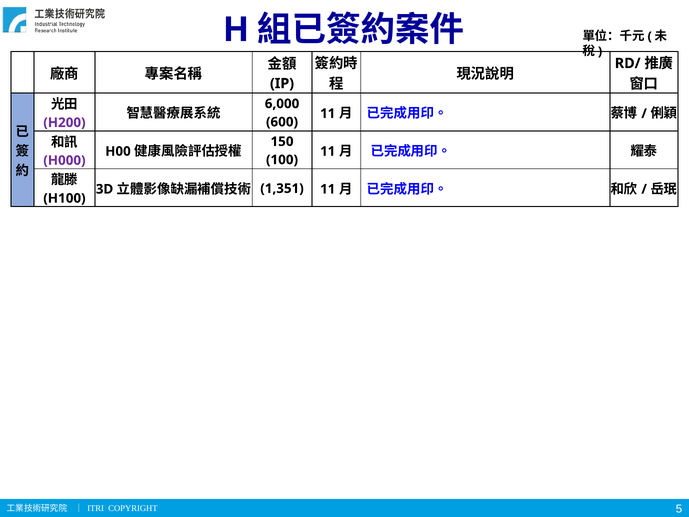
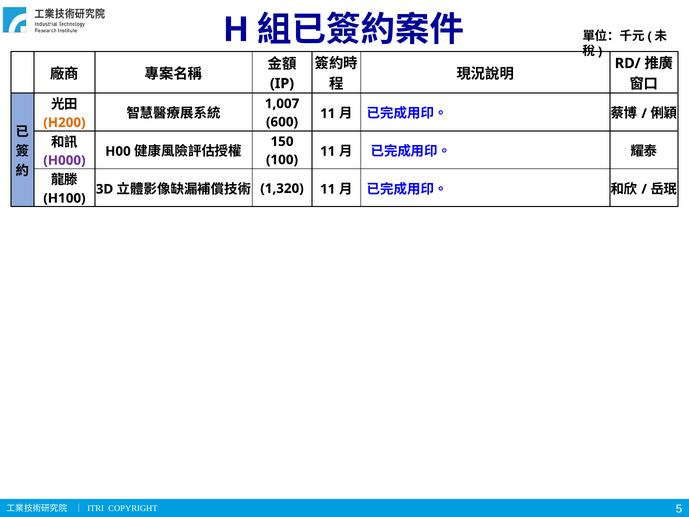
6,000: 6,000 -> 1,007 (282, 104)
H200 colour: purple -> orange (64, 123)
1,351: 1,351 -> 1,320 (282, 188)
